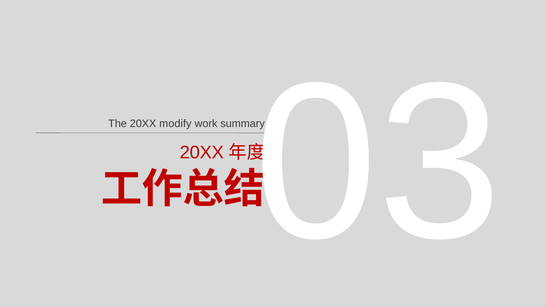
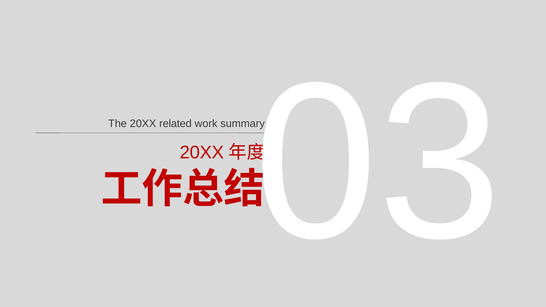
modify: modify -> related (175, 124)
